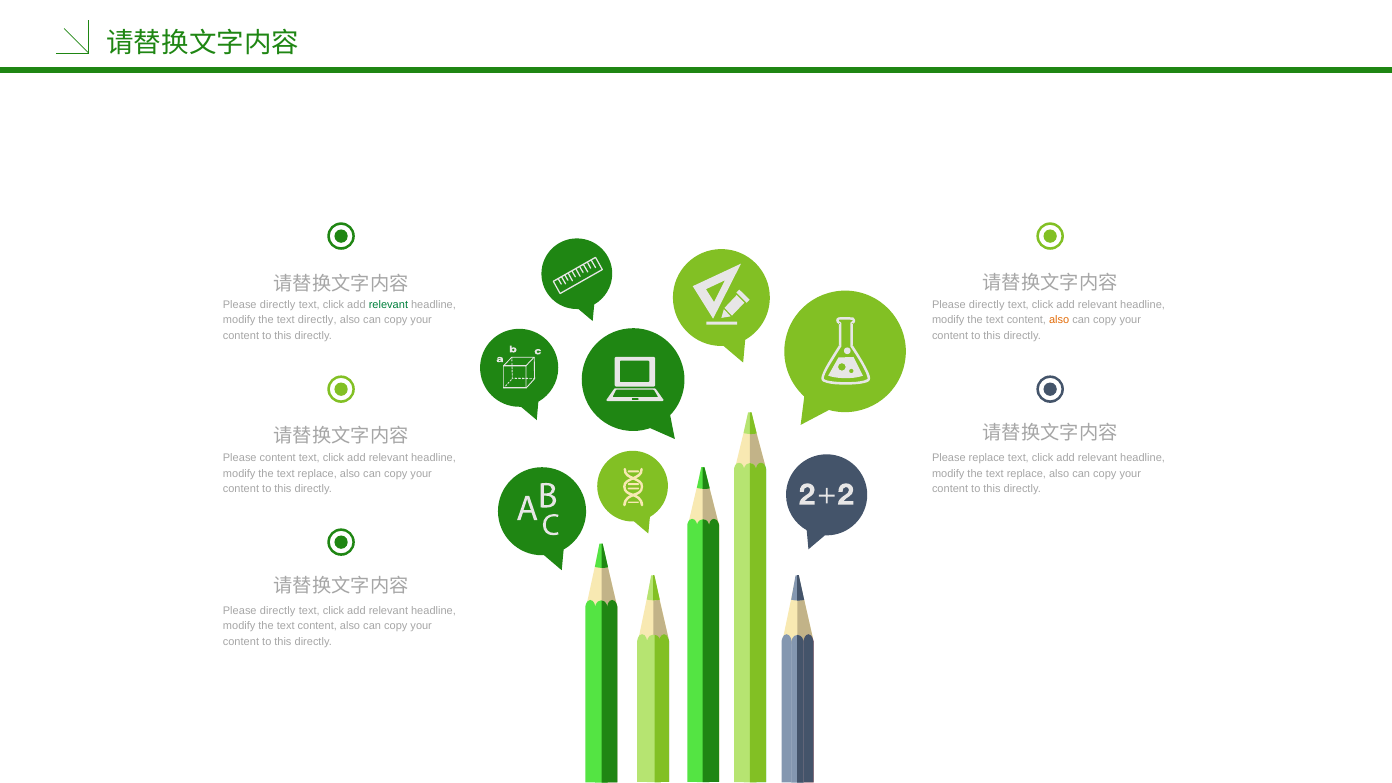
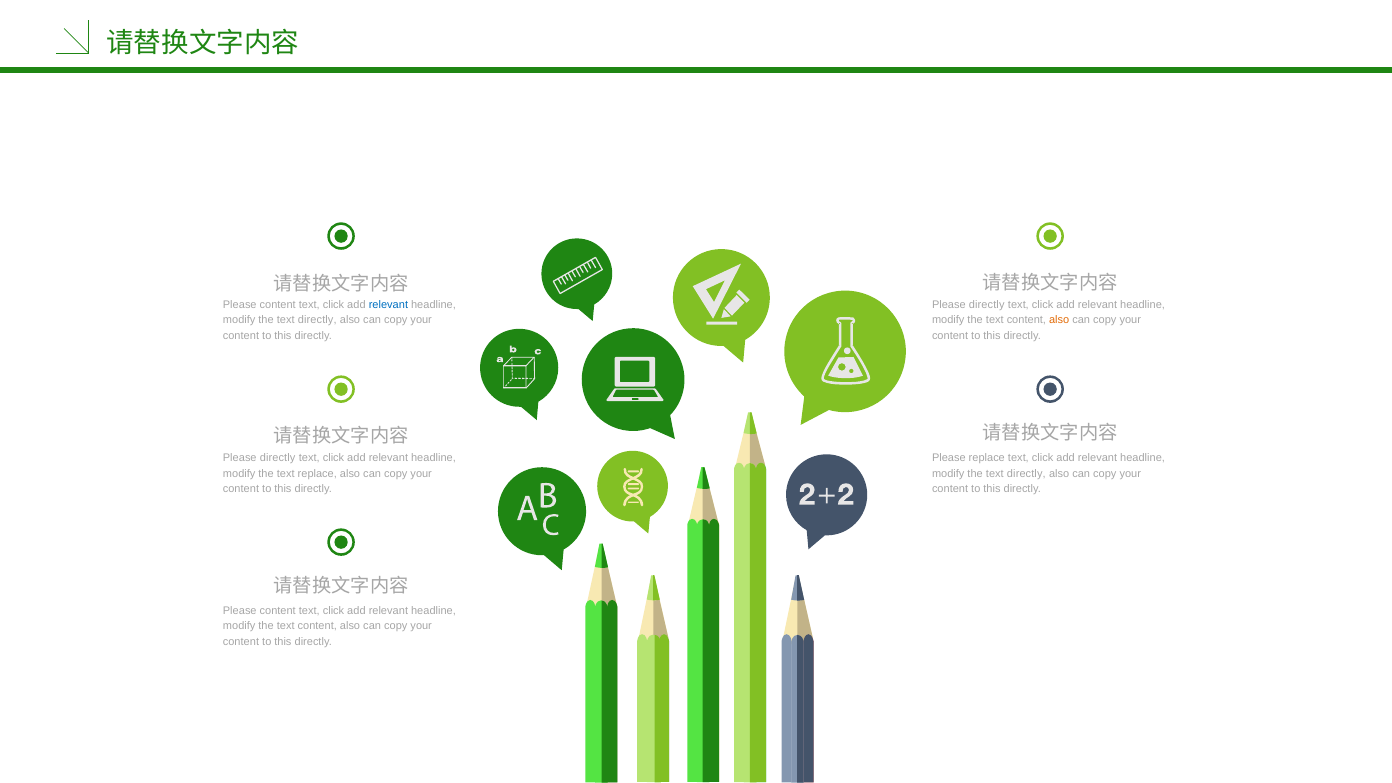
directly: directly -> content (278, 305)
relevant colour: green -> blue (388, 305)
content: content -> directly (278, 458)
replace: replace -> directly (1026, 473)
directly: directly -> content (278, 611)
